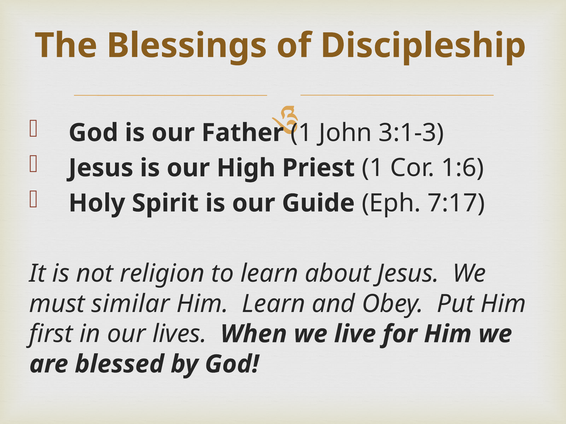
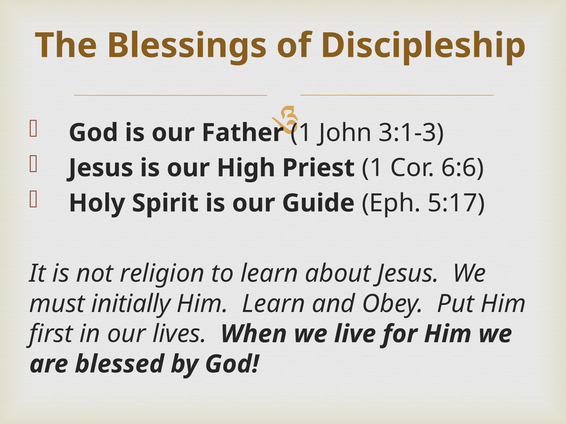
1:6: 1:6 -> 6:6 (463, 168)
7:17: 7:17 -> 5:17 (456, 203)
similar: similar -> initially (131, 304)
